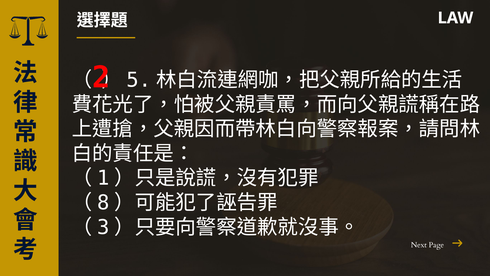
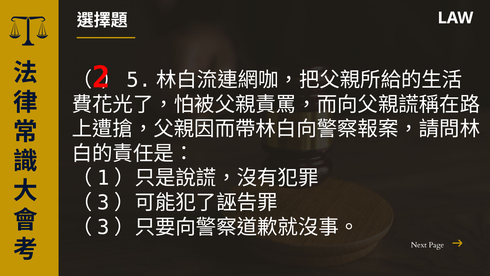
8: 8 -> 3 (103, 202)
